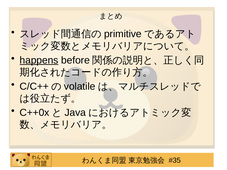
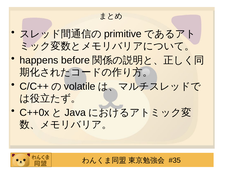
happens underline: present -> none (39, 60)
